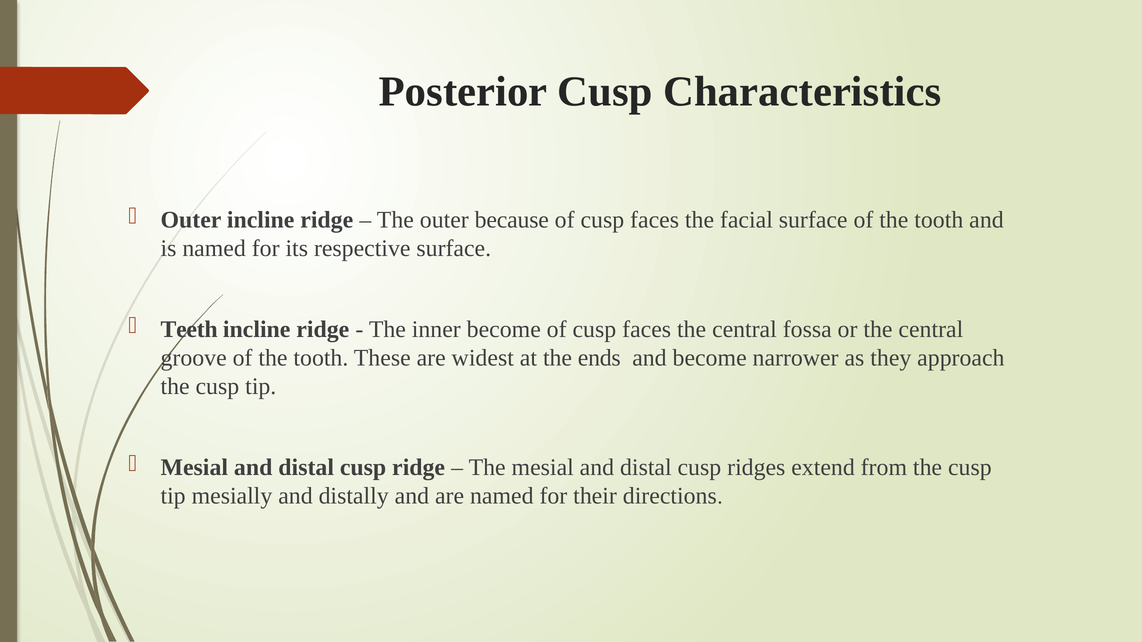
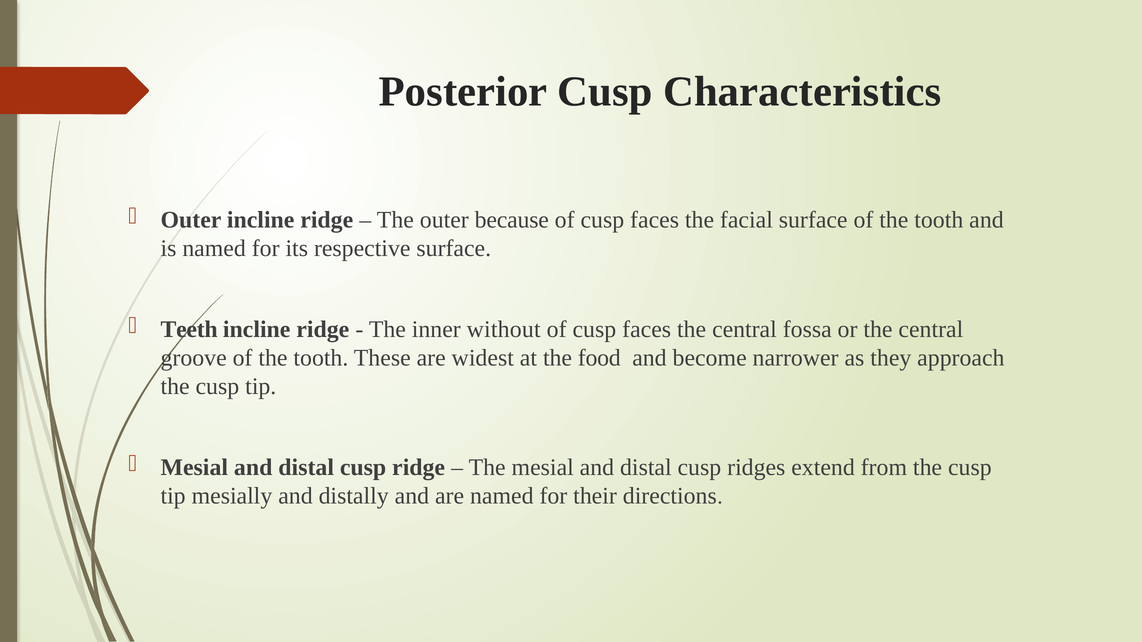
inner become: become -> without (504, 330)
ends: ends -> food (599, 358)
